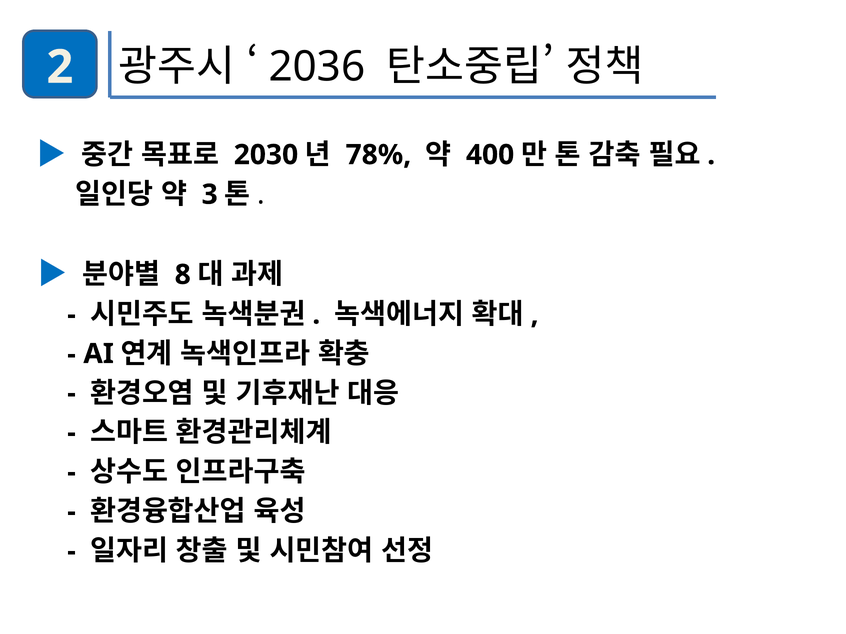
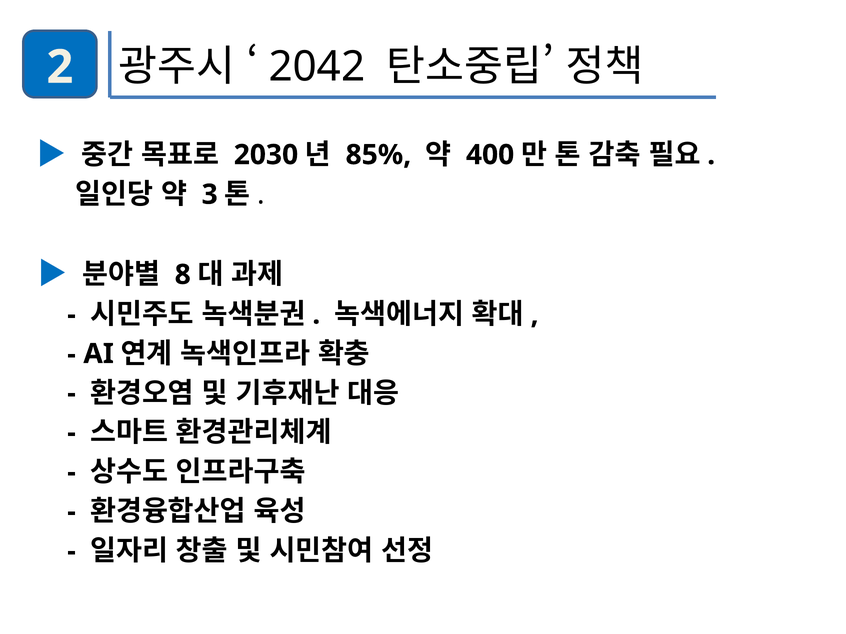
2036: 2036 -> 2042 (317, 67)
78%: 78% -> 85% (378, 155)
